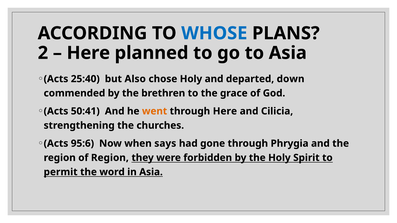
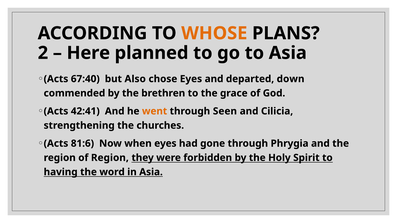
WHOSE colour: blue -> orange (214, 33)
25:40: 25:40 -> 67:40 (85, 79)
chose Holy: Holy -> Eyes (191, 79)
50:41: 50:41 -> 42:41 (85, 111)
through Here: Here -> Seen (225, 111)
95:6: 95:6 -> 81:6 (82, 144)
when says: says -> eyes (165, 144)
permit: permit -> having (61, 172)
